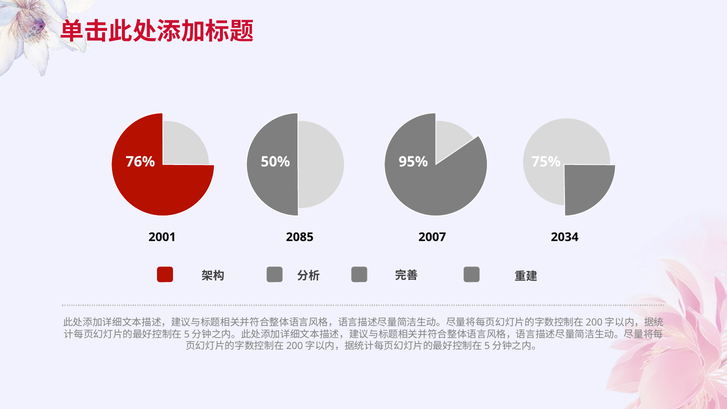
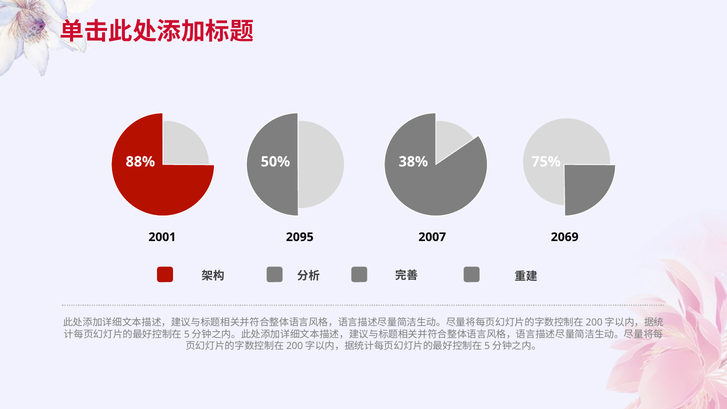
76%: 76% -> 88% (140, 162)
95%: 95% -> 38% (413, 162)
2085: 2085 -> 2095 (300, 237)
2034: 2034 -> 2069 (565, 237)
